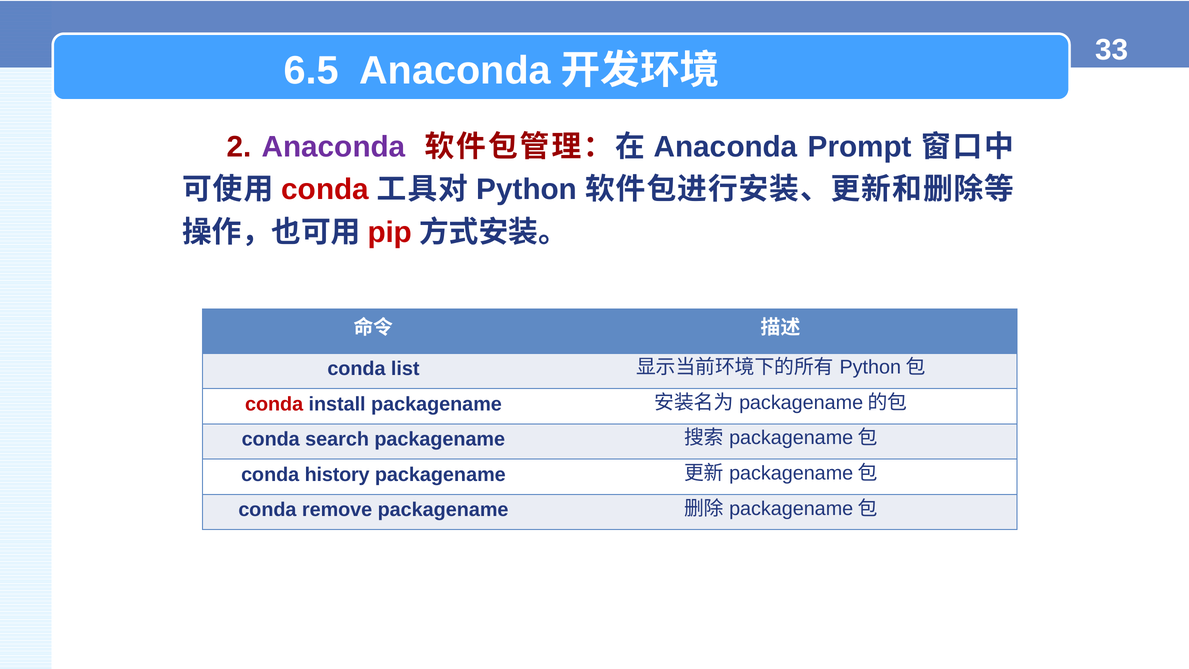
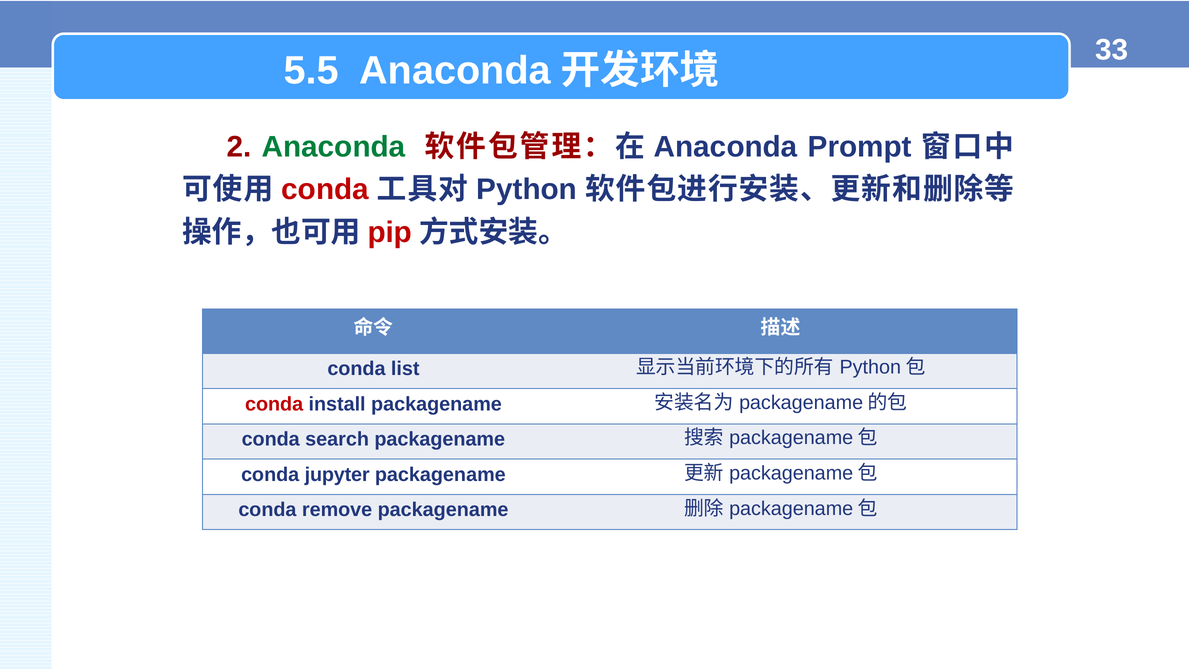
6.5: 6.5 -> 5.5 (311, 70)
Anaconda colour: purple -> green (334, 147)
history: history -> jupyter (337, 475)
